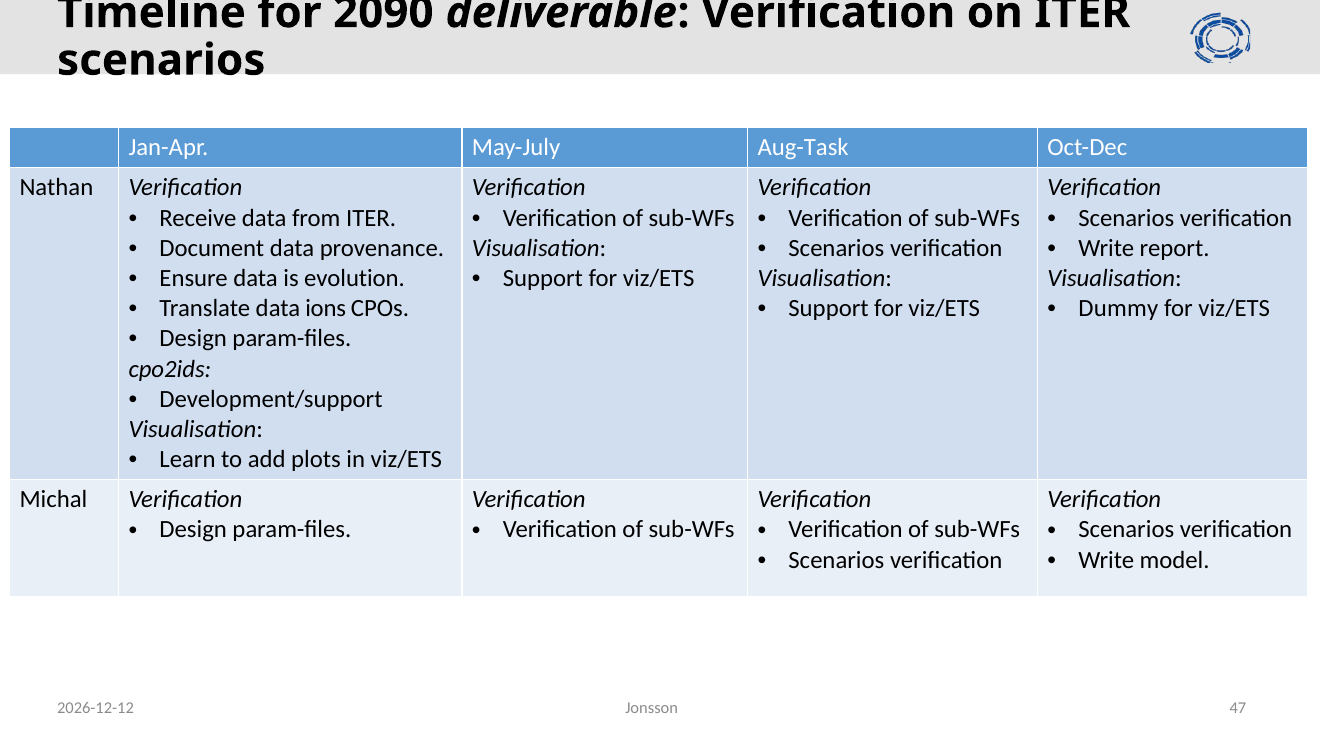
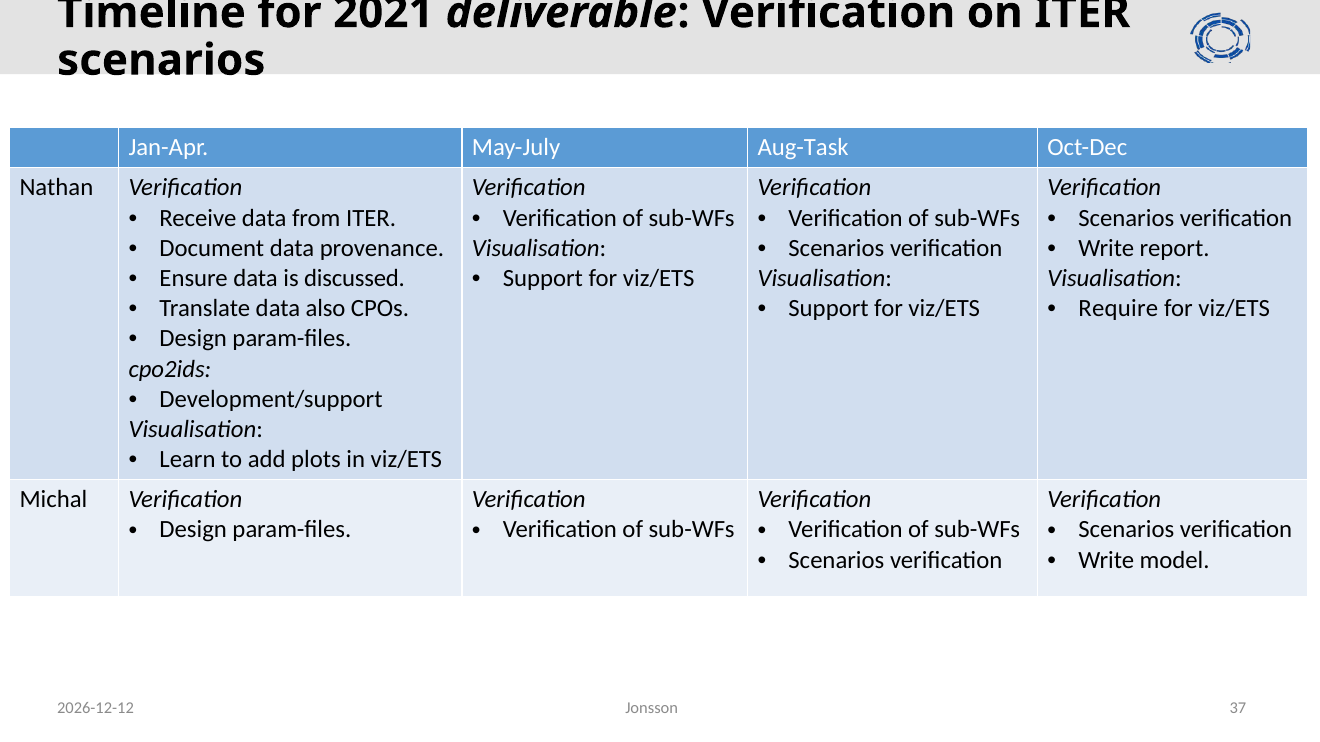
2090: 2090 -> 2021 (383, 13)
evolution: evolution -> discussed (355, 279)
ions: ions -> also (326, 309)
Dummy: Dummy -> Require (1118, 309)
47: 47 -> 37 (1238, 709)
